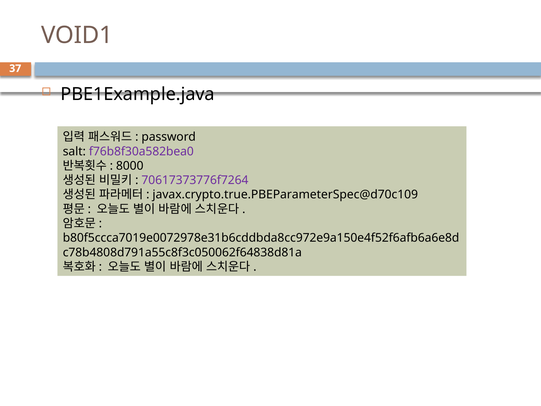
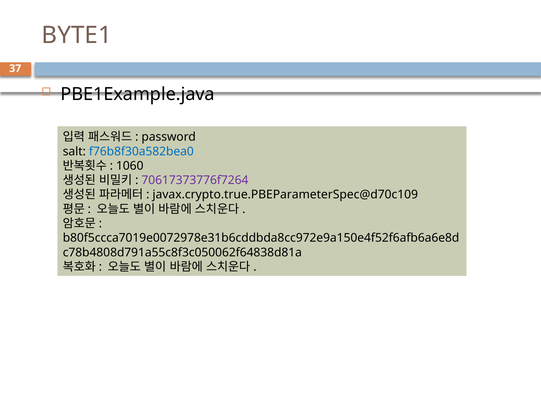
VOID1: VOID1 -> BYTE1 (77, 35)
f76b8f30a582bea0 colour: purple -> blue (141, 151)
8000: 8000 -> 1060 (130, 166)
